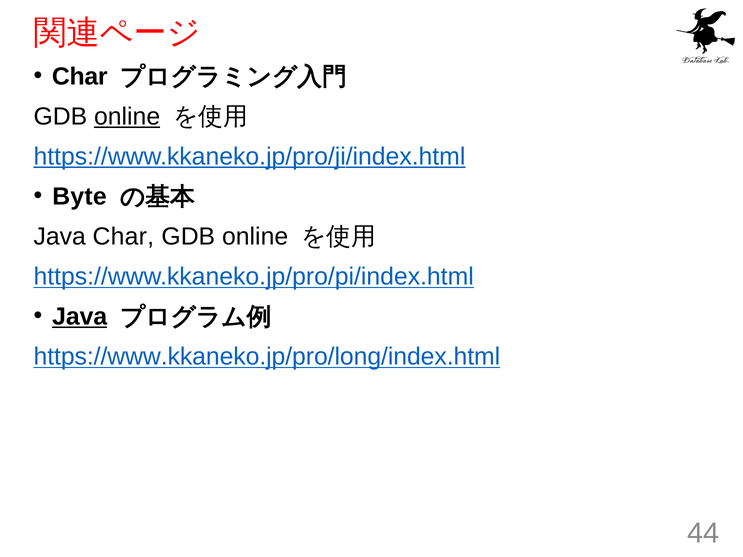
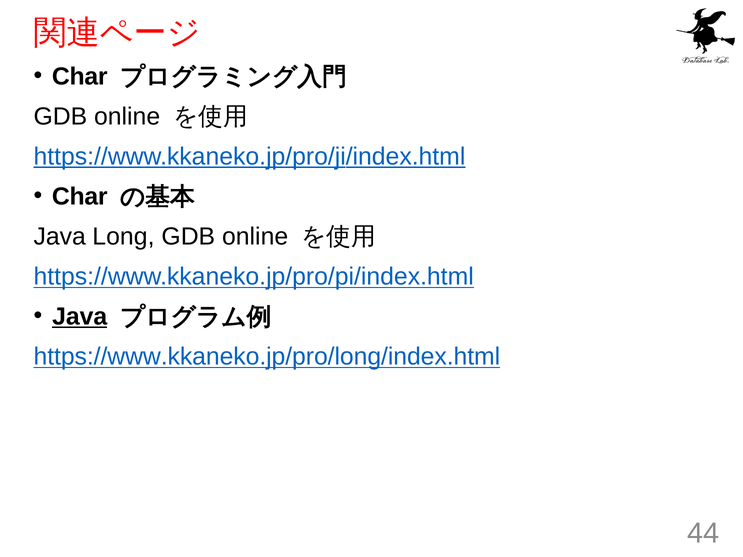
online underline: present -> none (127, 117)
Byte: Byte -> Char (80, 197)
Java Char: Char -> Long (123, 237)
